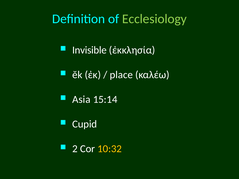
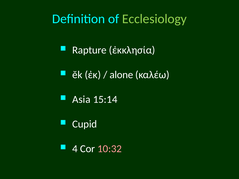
Invisible: Invisible -> Rapture (89, 50)
place: place -> alone (121, 75)
2: 2 -> 4 (75, 149)
10:32 colour: yellow -> pink (110, 149)
